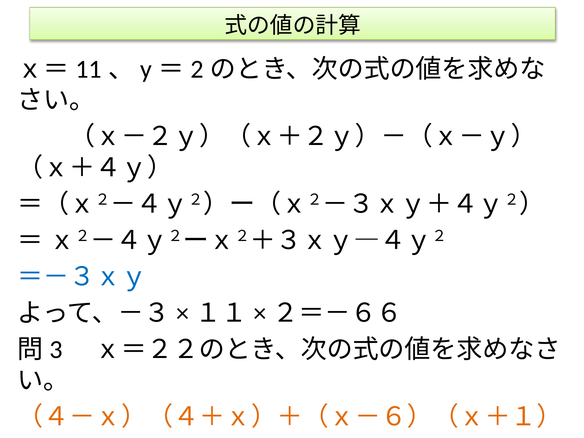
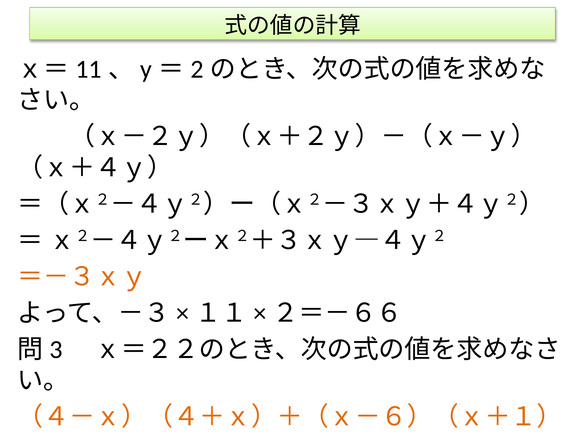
＝－３ｘｙ colour: blue -> orange (82, 277)
